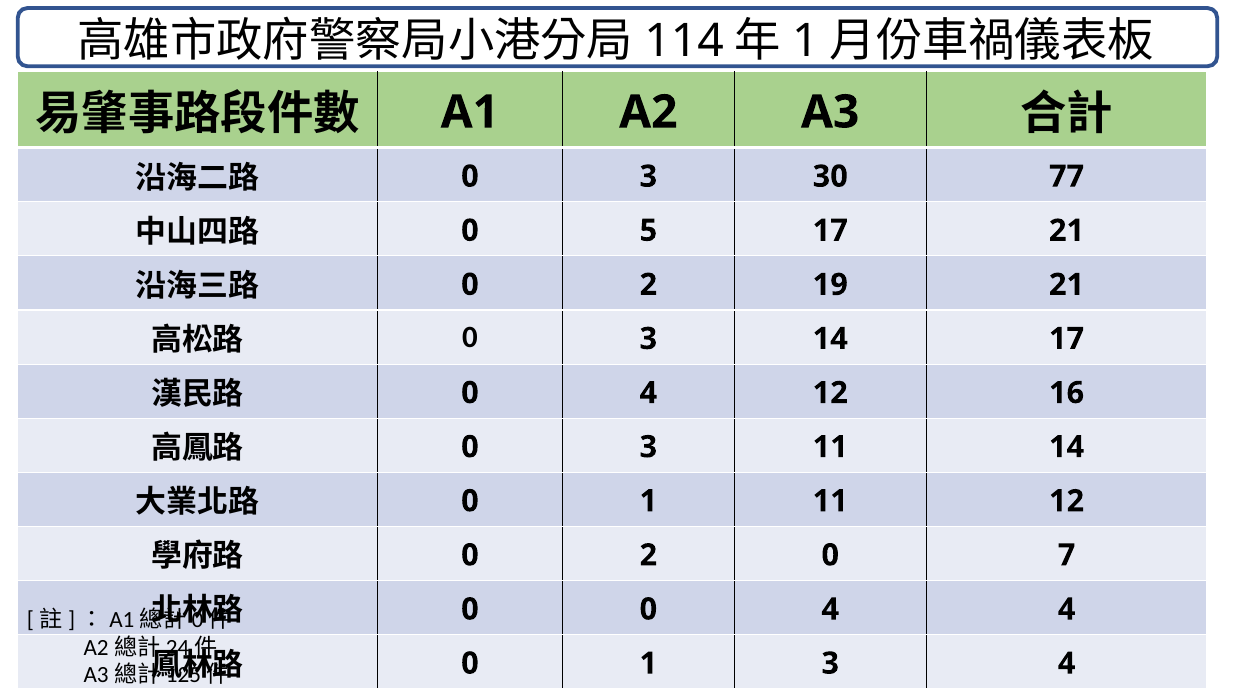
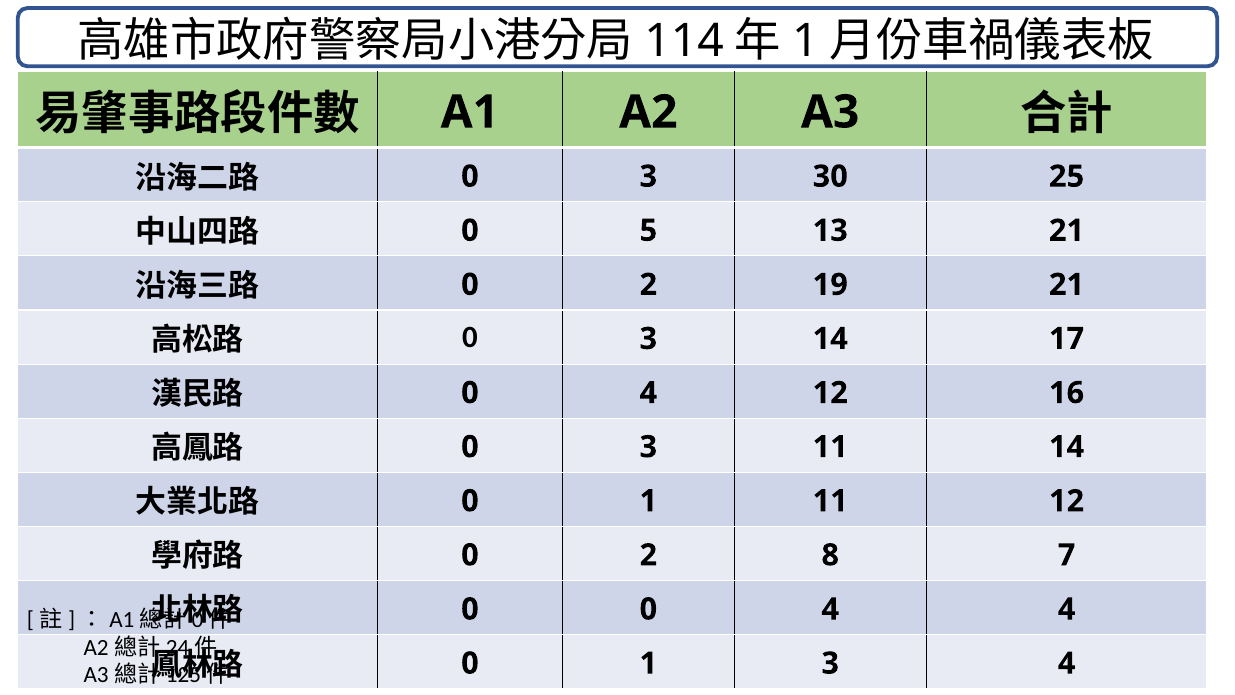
77: 77 -> 25 (1067, 176)
5 17: 17 -> 13 (830, 230)
2 0: 0 -> 8 (830, 555)
